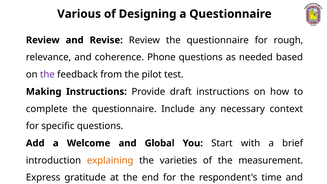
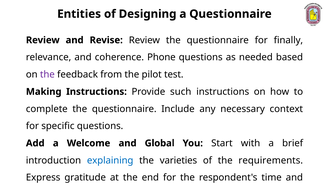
Various: Various -> Entities (79, 14)
rough: rough -> finally (288, 40)
draft: draft -> such (181, 92)
explaining colour: orange -> blue (110, 160)
measurement: measurement -> requirements (271, 160)
